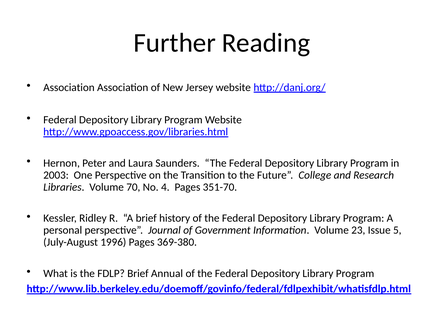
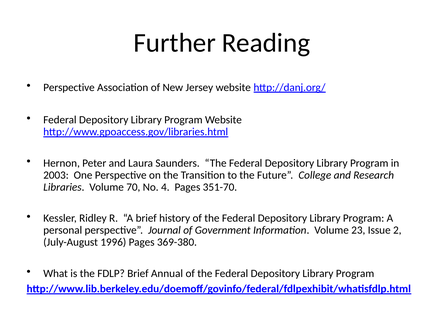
Association: Association -> Perspective (69, 87)
5: 5 -> 2 (397, 230)
